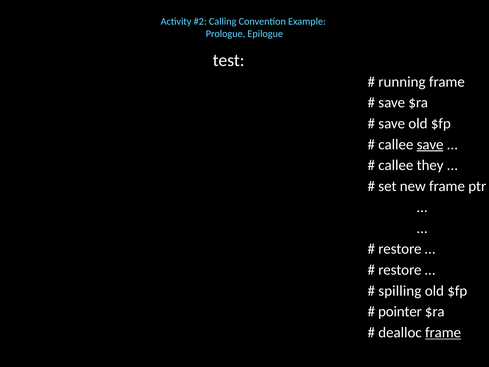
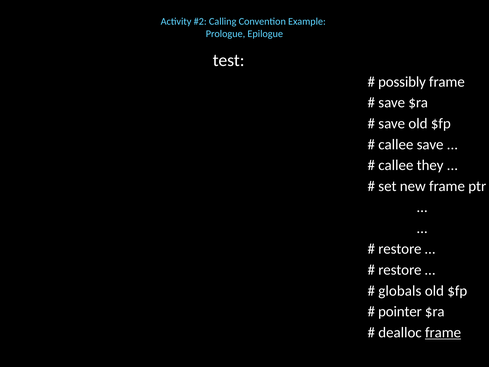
running: running -> possibly (402, 82)
save underline: present -> none (430, 144)
spilling: spilling -> globals (400, 291)
